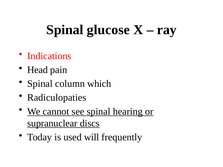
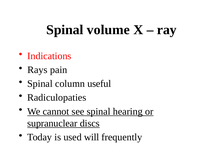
glucose: glucose -> volume (108, 30)
Head: Head -> Rays (37, 70)
which: which -> useful (99, 84)
